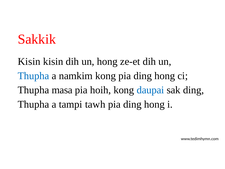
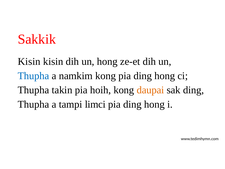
masa: masa -> takin (62, 90)
daupai colour: blue -> orange (150, 90)
tawh: tawh -> limci (95, 104)
